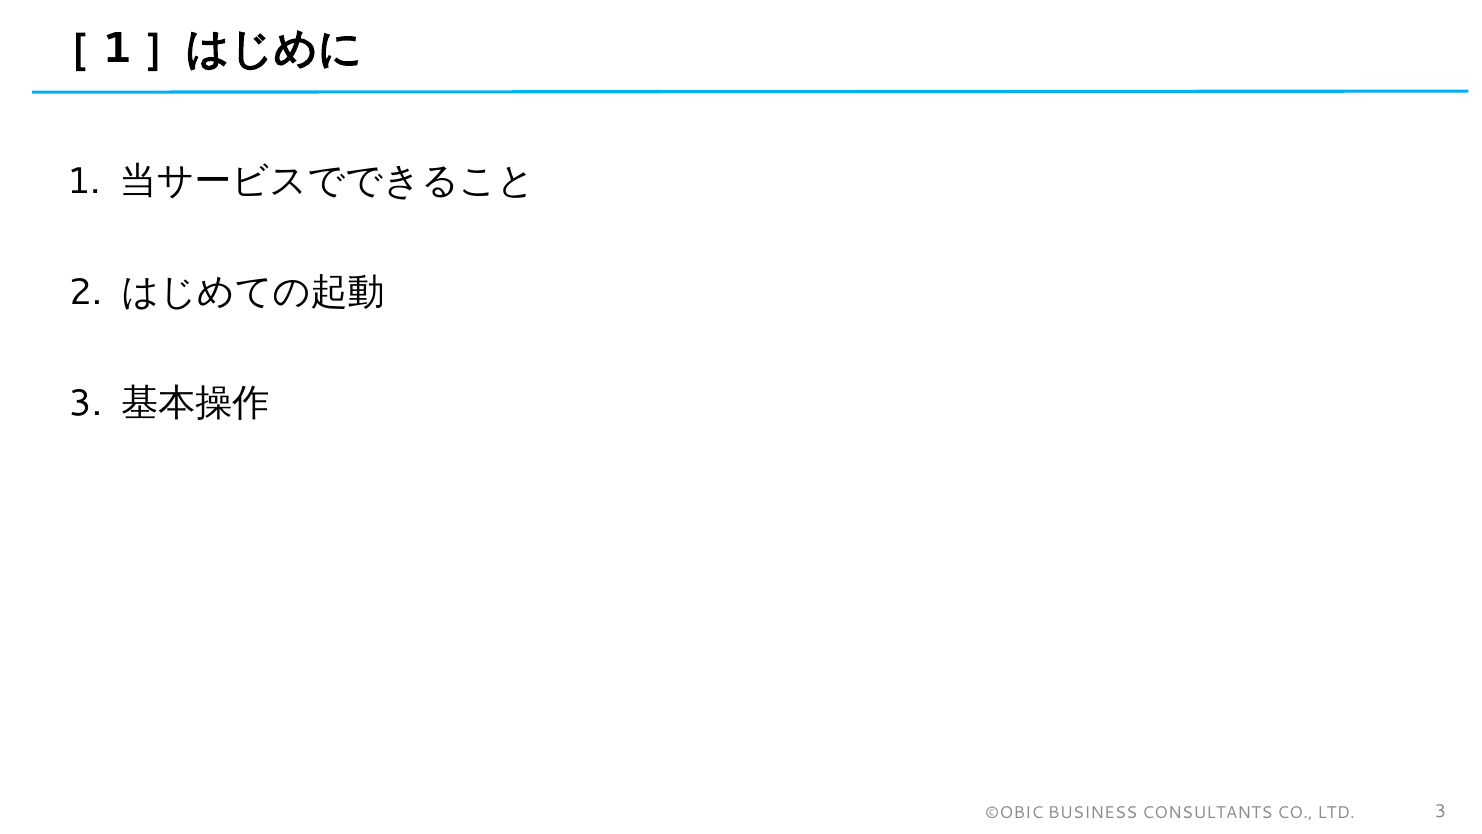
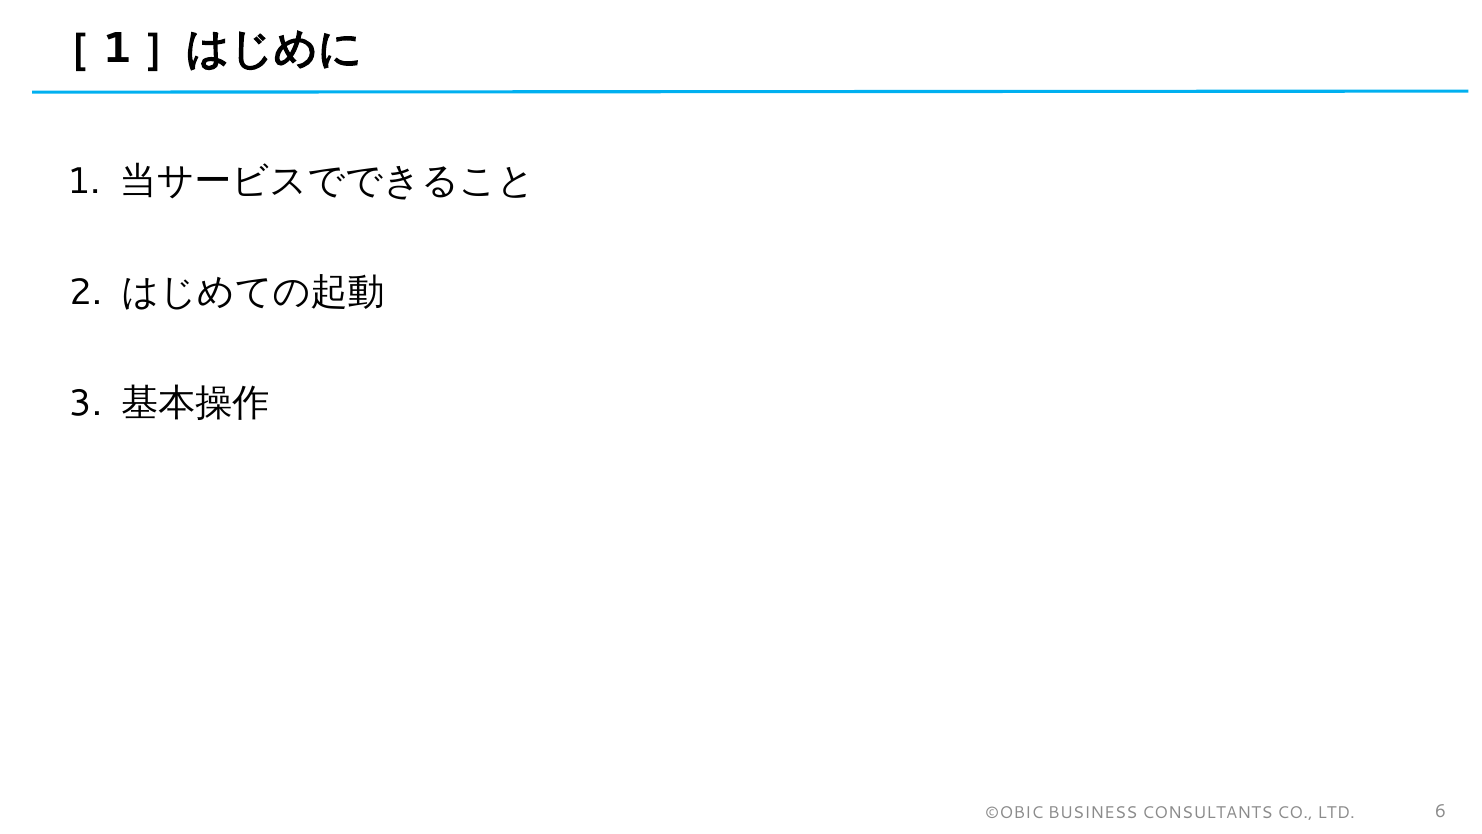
LTD 3: 3 -> 6 (1440, 811)
